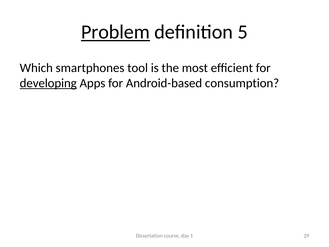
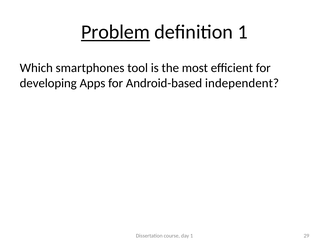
definition 5: 5 -> 1 (243, 32)
developing underline: present -> none (48, 83)
consumption: consumption -> independent (242, 83)
